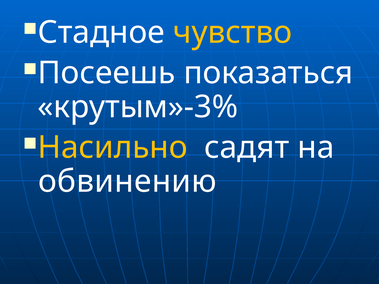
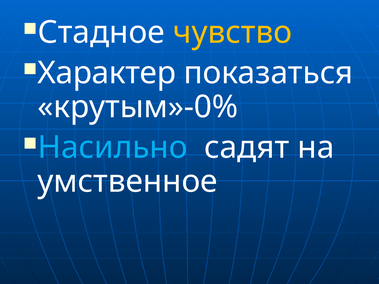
Посеешь: Посеешь -> Характер (107, 73)
крутым»-3%: крутым»-3% -> крутым»-0% (138, 107)
Насильно colour: yellow -> light blue (113, 148)
обвинению: обвинению -> умственное (128, 182)
